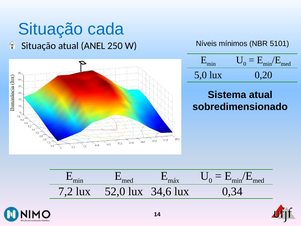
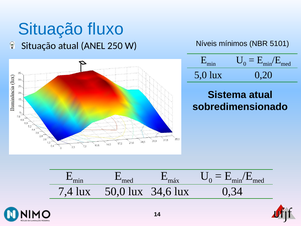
cada: cada -> fluxo (106, 29)
7,2: 7,2 -> 7,4 (66, 191)
52,0: 52,0 -> 50,0 (115, 191)
